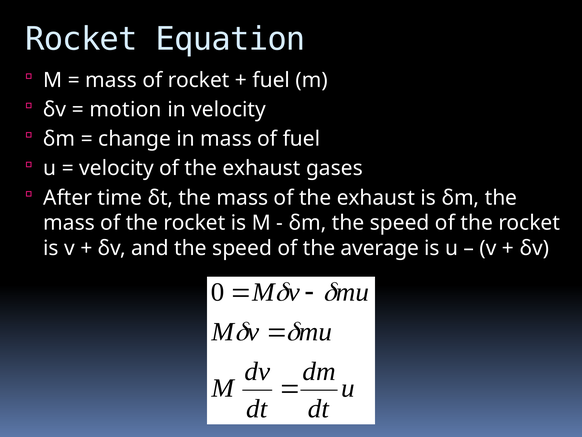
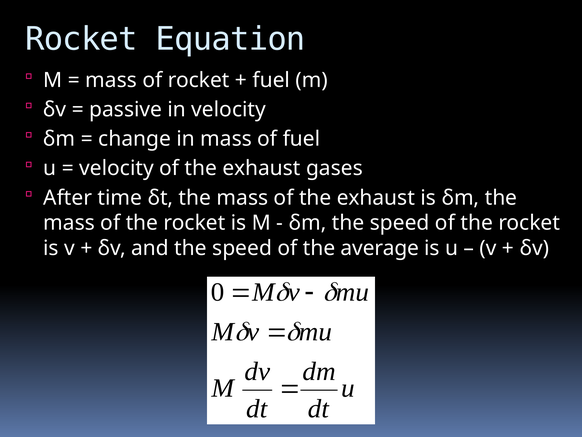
motion: motion -> passive (126, 109)
